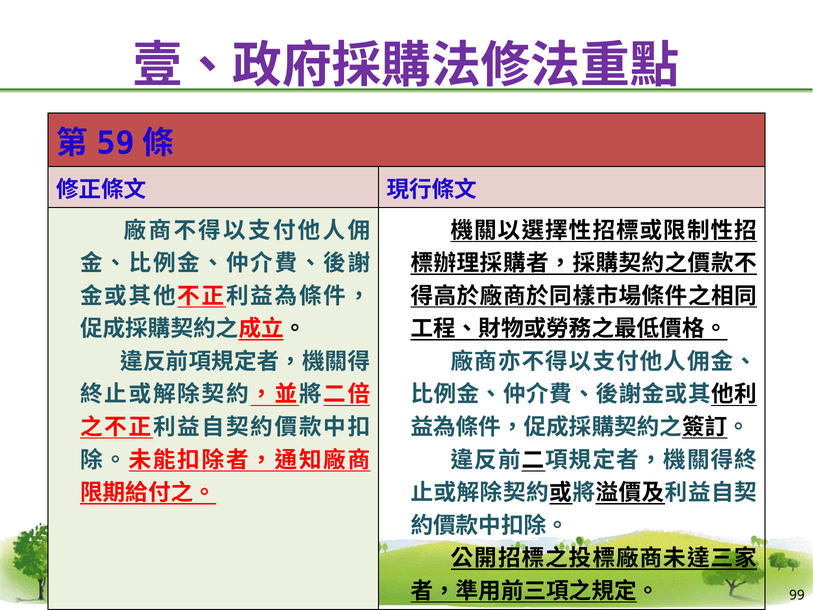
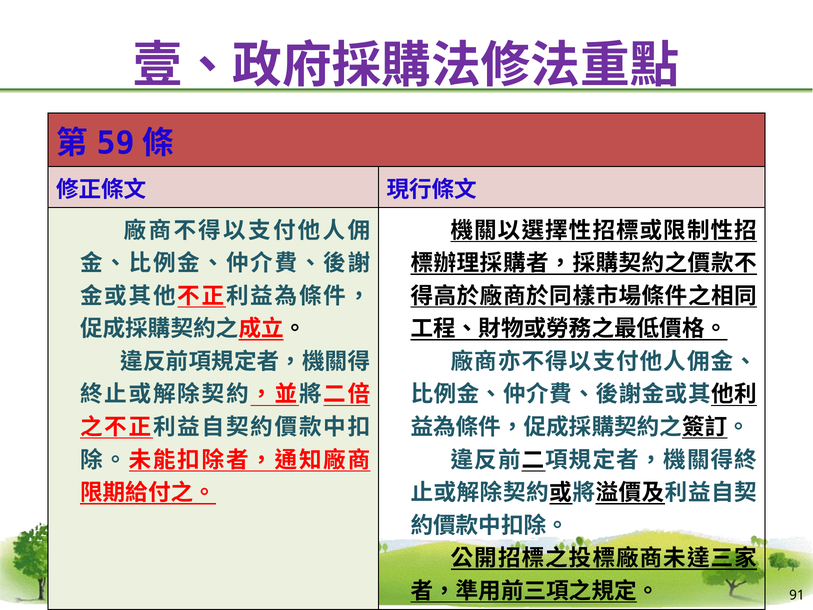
99: 99 -> 91 (797, 595)
